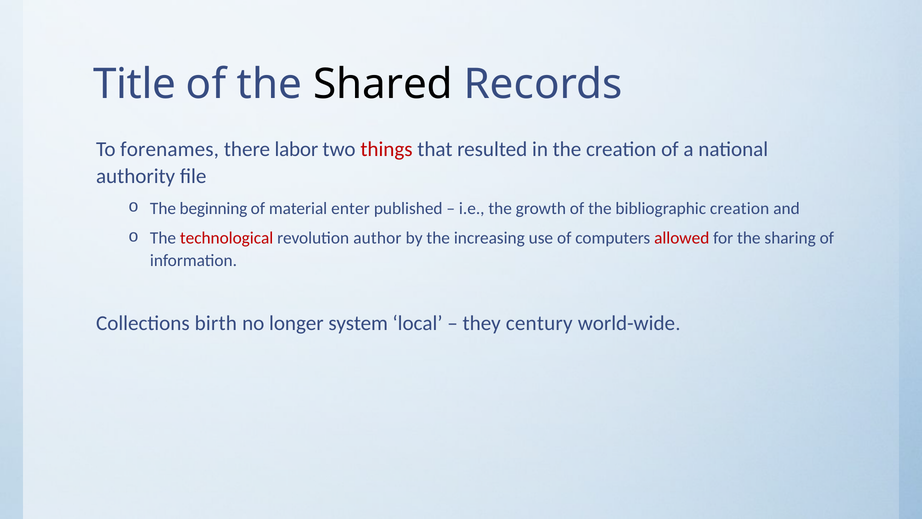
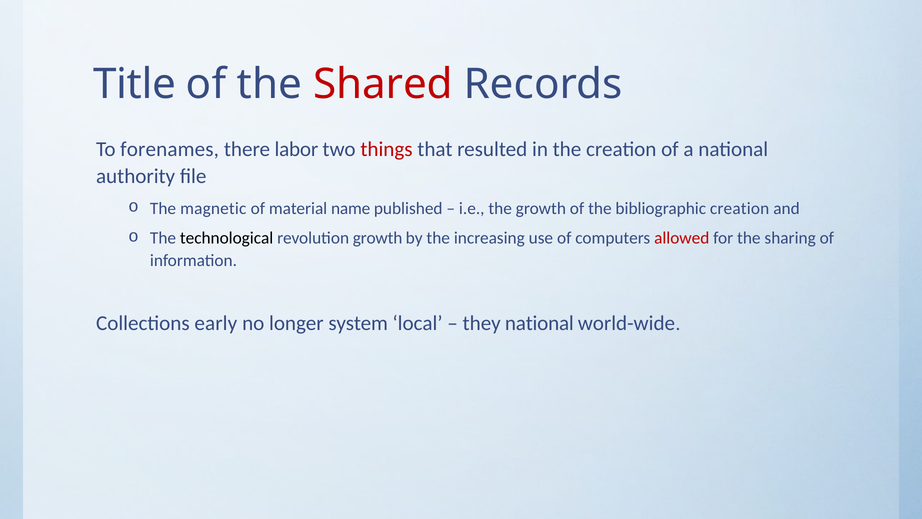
Shared colour: black -> red (383, 84)
beginning: beginning -> magnetic (213, 208)
enter: enter -> name (351, 208)
technological colour: red -> black (227, 238)
revolution author: author -> growth (378, 238)
birth: birth -> early (216, 323)
they century: century -> national (539, 323)
